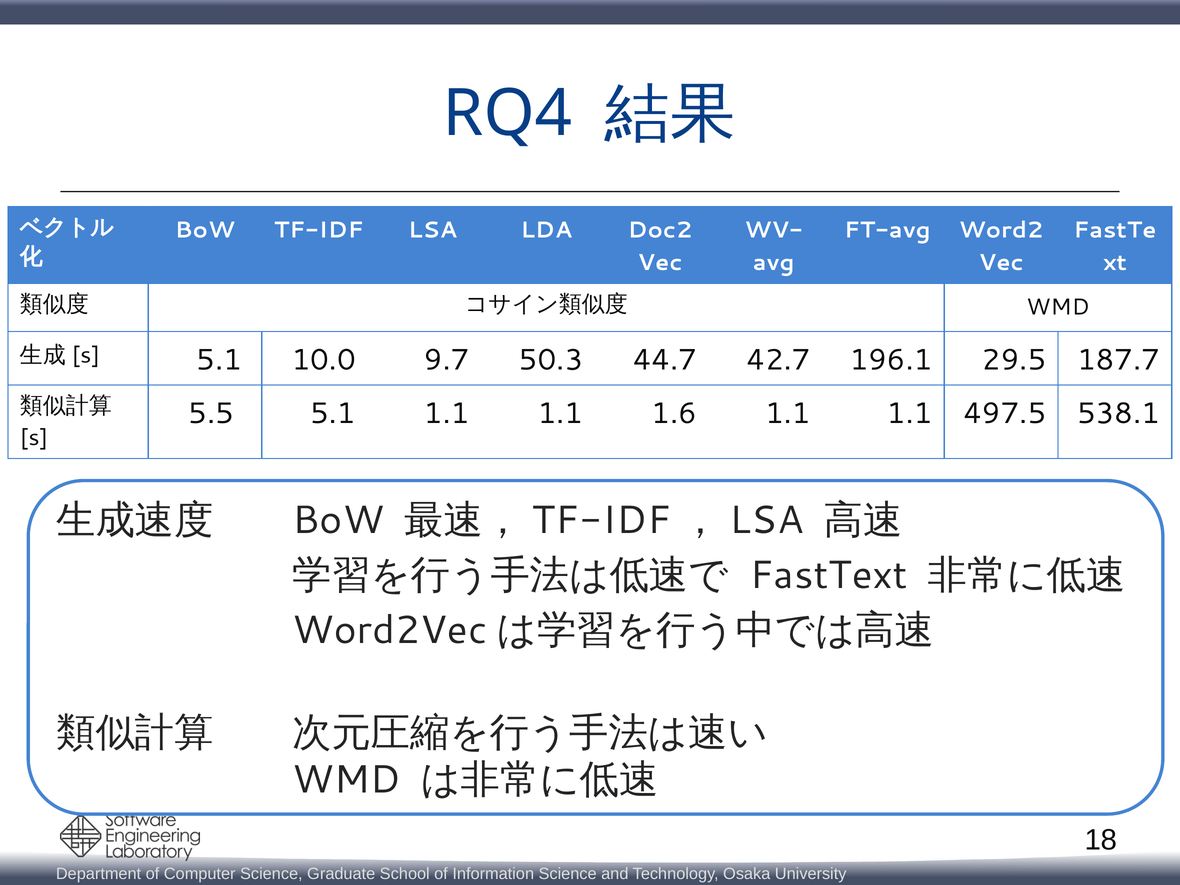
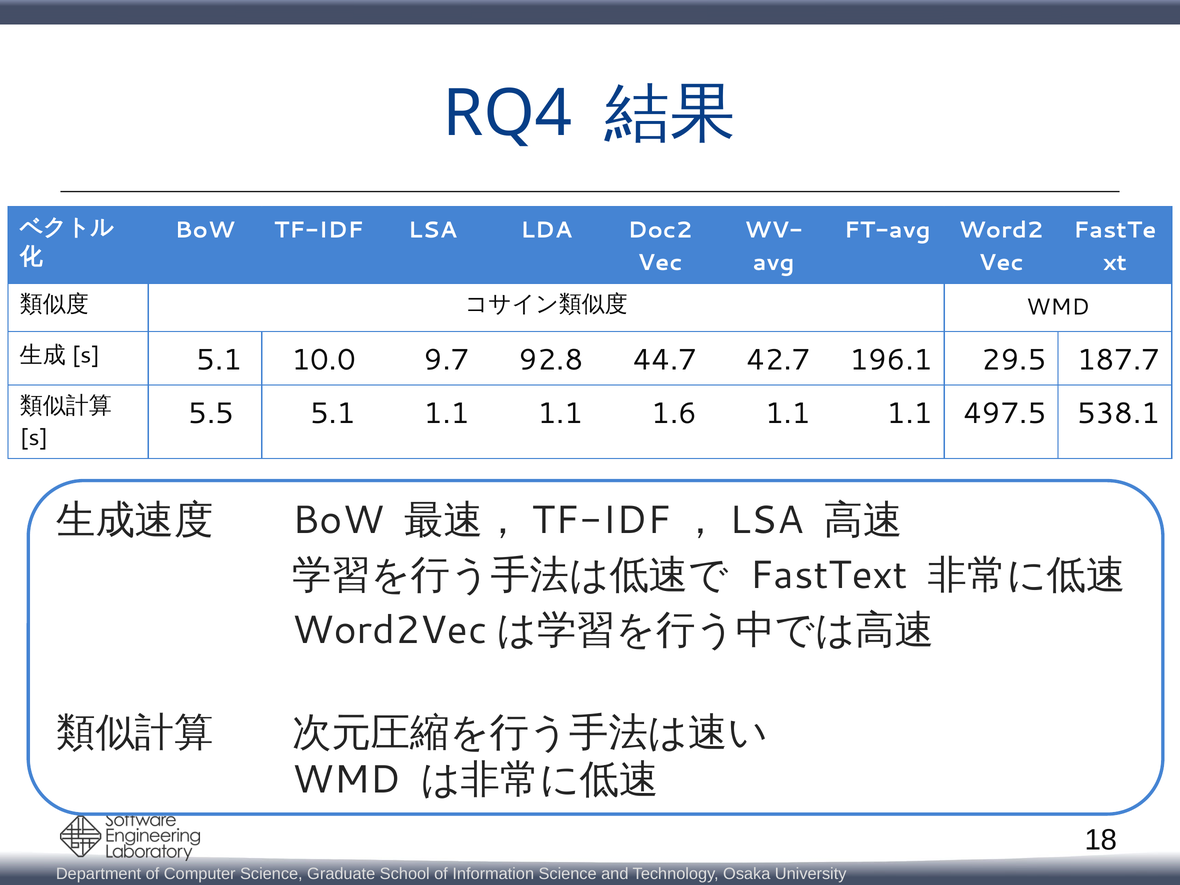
50.3: 50.3 -> 92.8 (551, 360)
